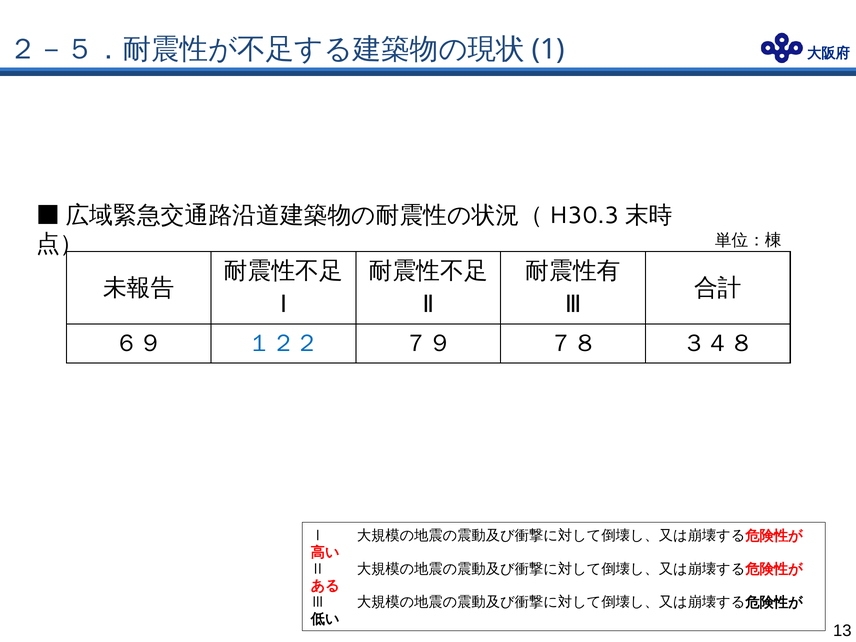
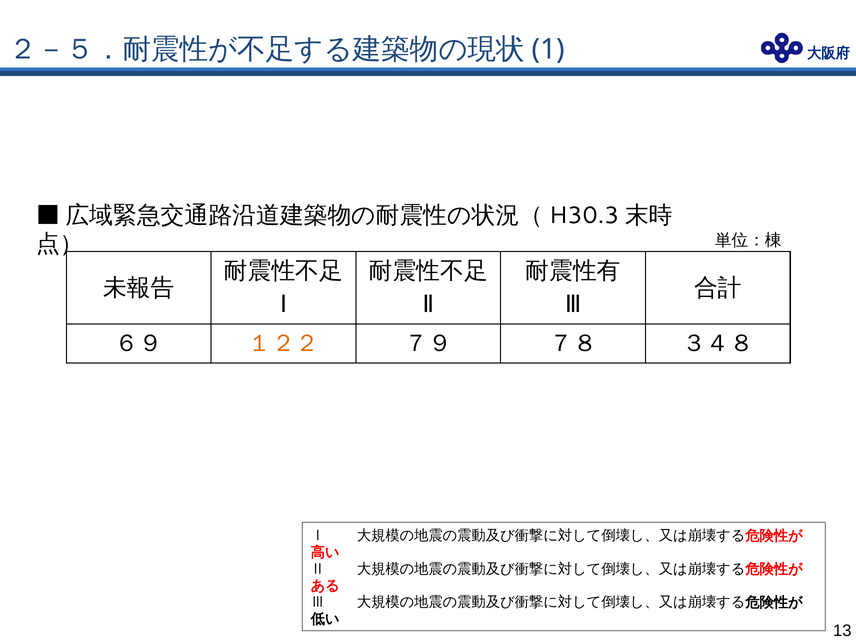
１２２ colour: blue -> orange (284, 344)
